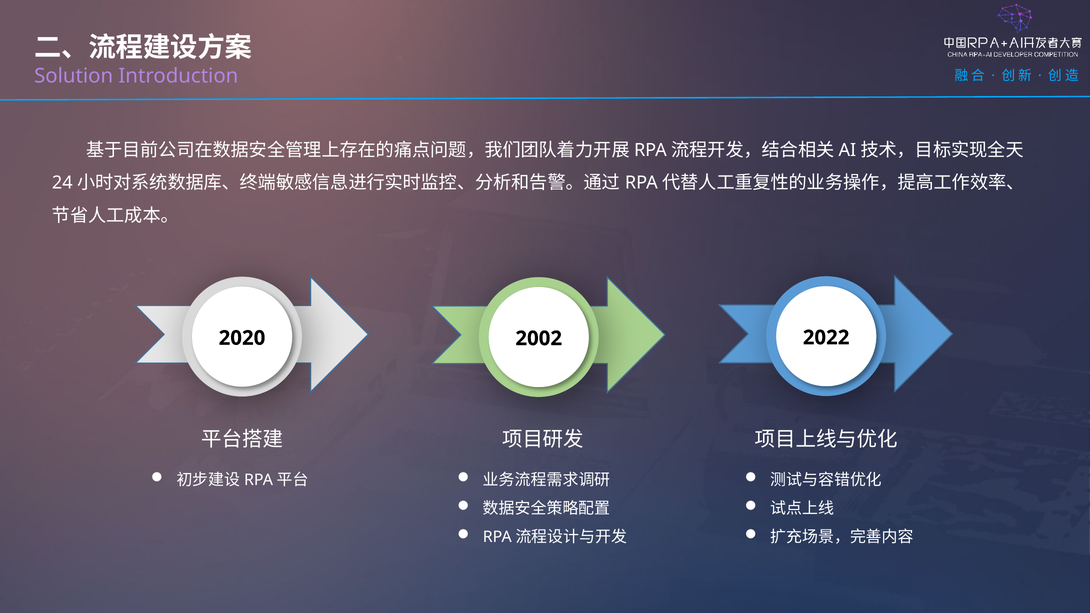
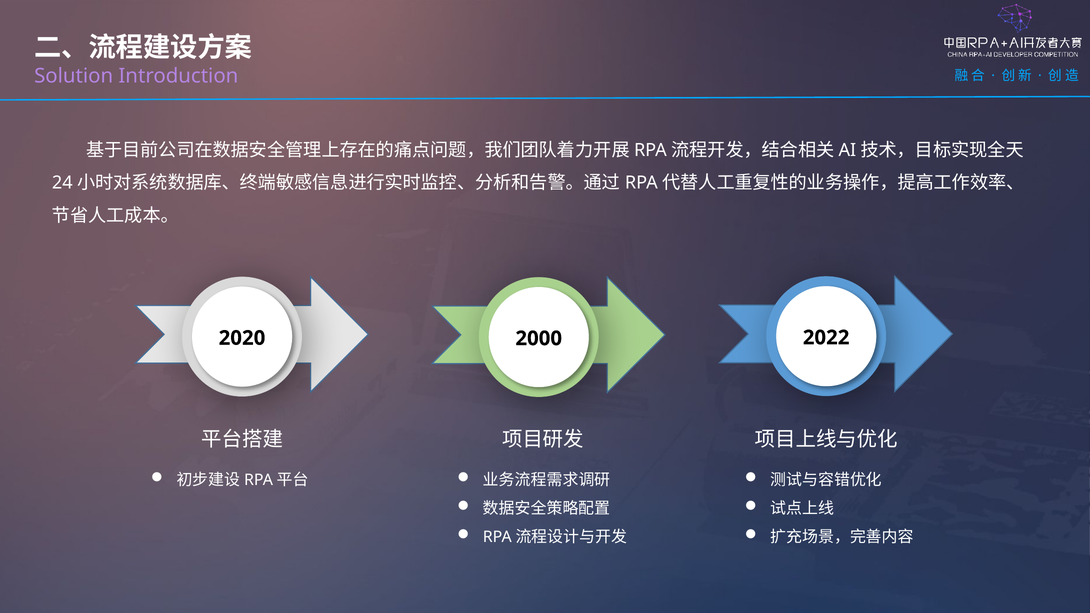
2002: 2002 -> 2000 (539, 339)
